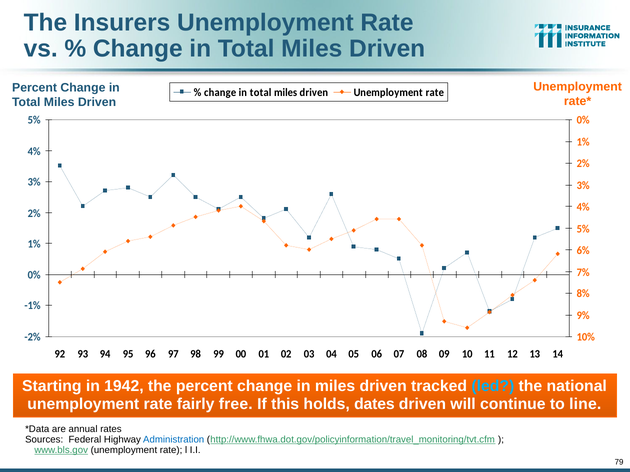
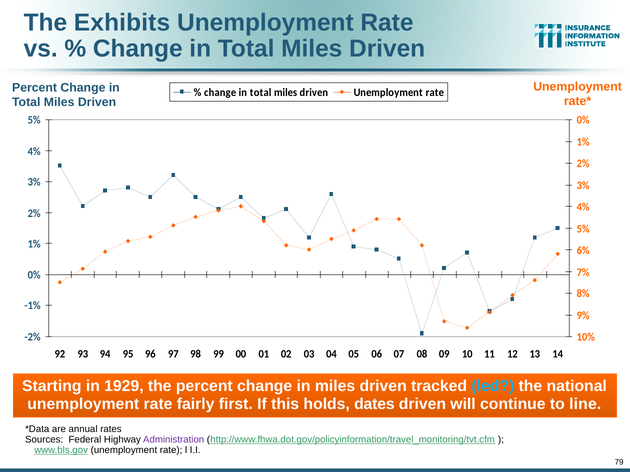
Insurers: Insurers -> Exhibits (122, 22)
1942: 1942 -> 1929 (124, 386)
free: free -> first (236, 404)
Administration colour: blue -> purple (174, 440)
